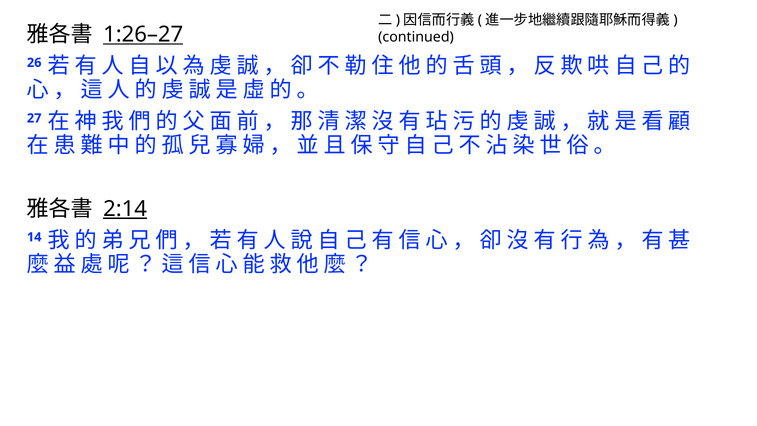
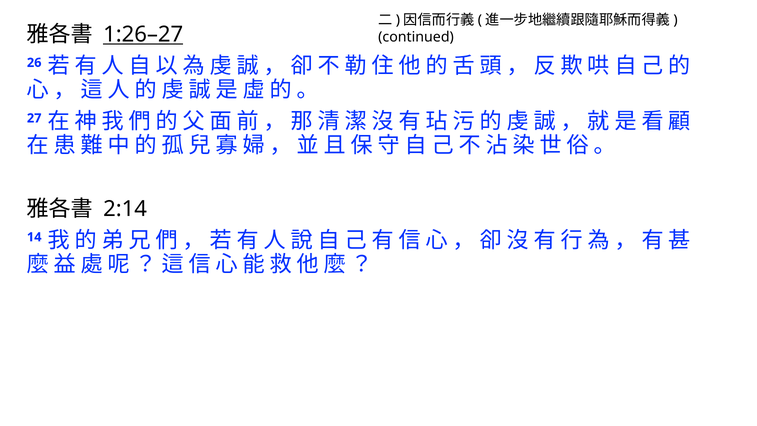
2:14 underline: present -> none (125, 209)
